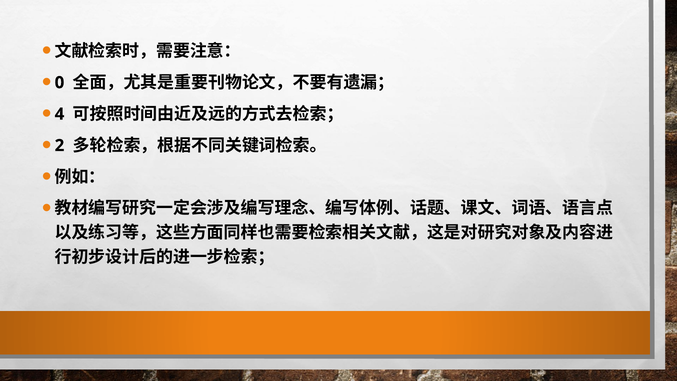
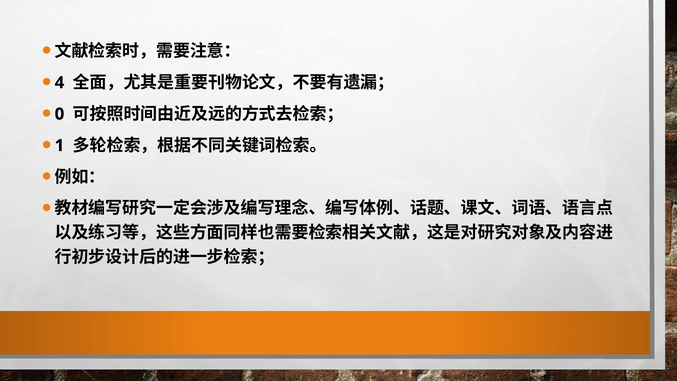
0: 0 -> 4 (59, 83)
4: 4 -> 0 (59, 114)
2: 2 -> 1 (59, 145)
